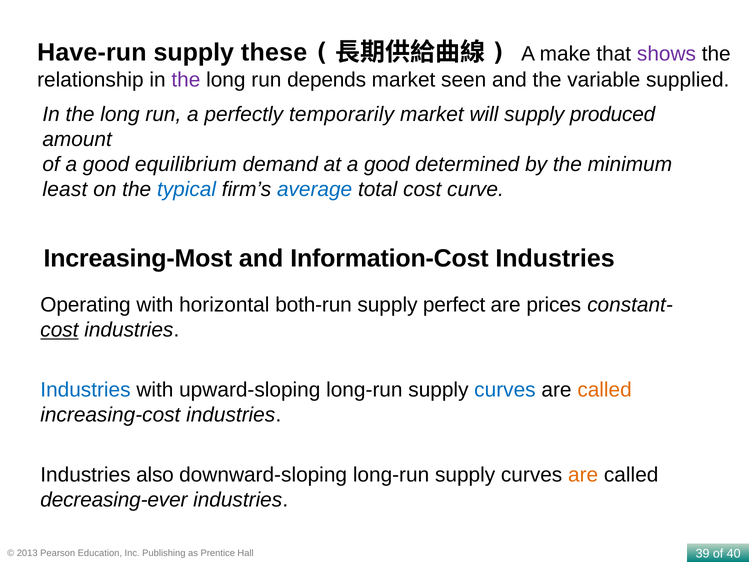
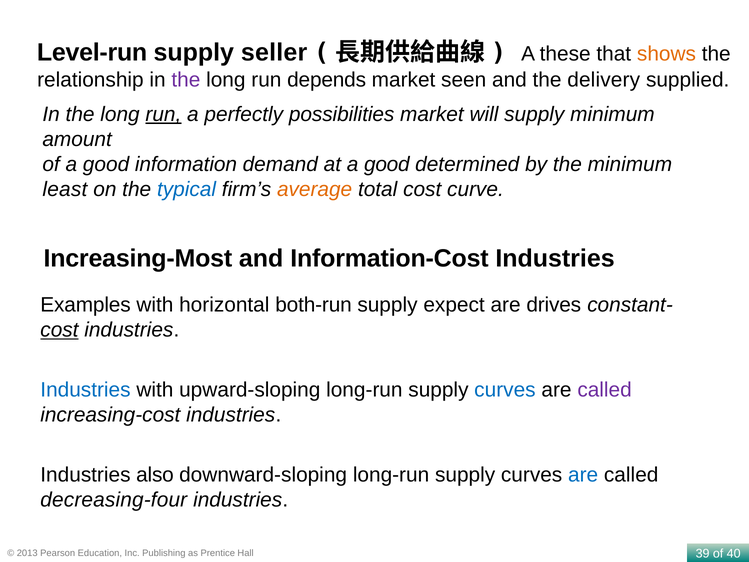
Have-run: Have-run -> Level-run (92, 53)
these: these -> seller (274, 53)
make: make -> these (565, 54)
shows colour: purple -> orange (666, 54)
variable: variable -> delivery (604, 80)
run underline: none -> present (163, 114)
temporarily: temporarily -> possibilities (342, 114)
supply produced: produced -> minimum (612, 114)
equilibrium: equilibrium -> information (186, 164)
average colour: blue -> orange (315, 189)
Operating: Operating -> Examples (86, 305)
perfect: perfect -> expect (454, 305)
prices: prices -> drives (554, 305)
called colour: orange -> purple (605, 390)
are colour: orange -> blue (583, 475)
decreasing-ever: decreasing-ever -> decreasing-four (114, 500)
